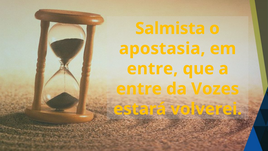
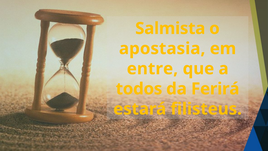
entre: entre -> todos (139, 89)
Vozes: Vozes -> Ferirá (215, 89)
volverei: volverei -> filisteus (206, 109)
